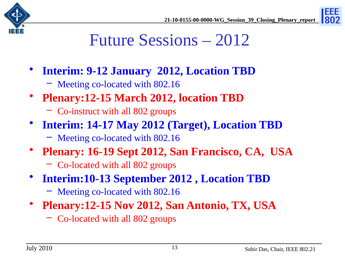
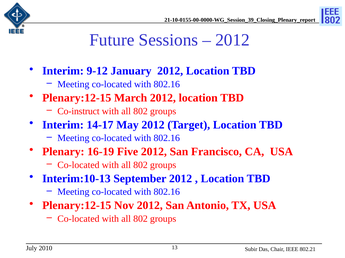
Sept: Sept -> Five (128, 152)
